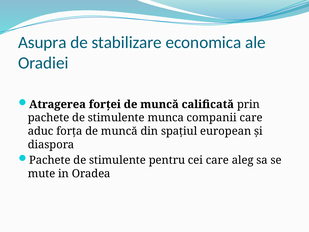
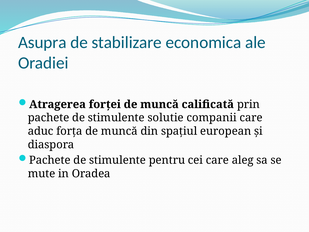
munca: munca -> solutie (166, 118)
